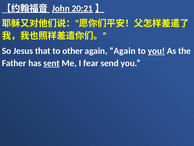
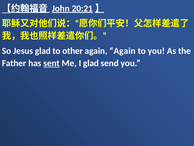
Jesus that: that -> glad (43, 51)
you underline: present -> none (156, 51)
I fear: fear -> glad (91, 63)
